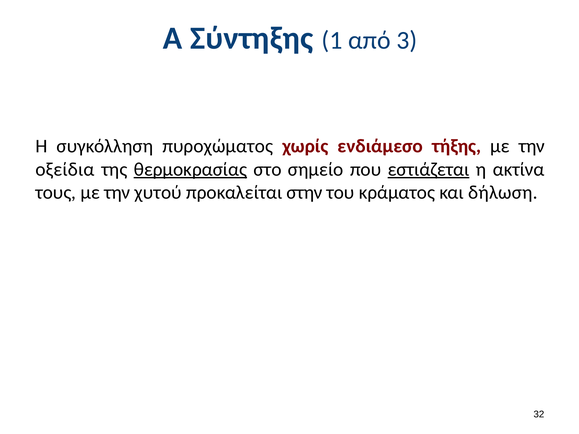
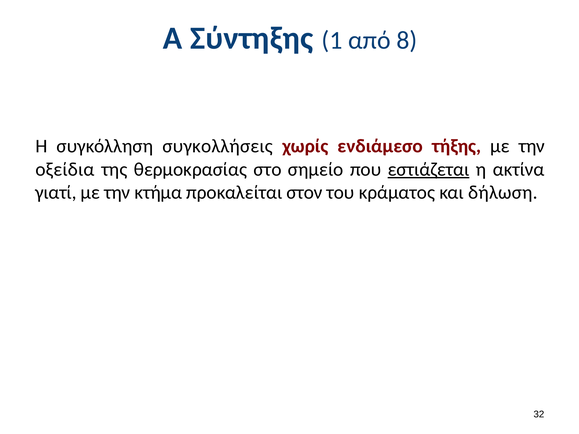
3: 3 -> 8 (407, 41)
πυροχώματος: πυροχώματος -> συγκολλήσεις (218, 146)
θερμοκρασίας underline: present -> none (190, 169)
τους: τους -> γιατί (56, 193)
χυτού: χυτού -> κτήμα (158, 193)
στην: στην -> στον (305, 193)
